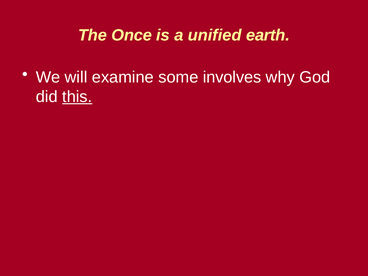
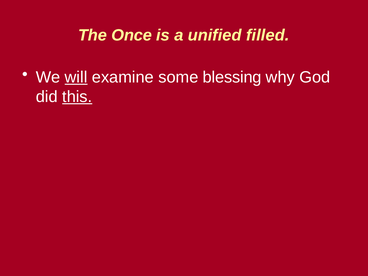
earth: earth -> filled (268, 35)
will underline: none -> present (76, 77)
involves: involves -> blessing (232, 77)
